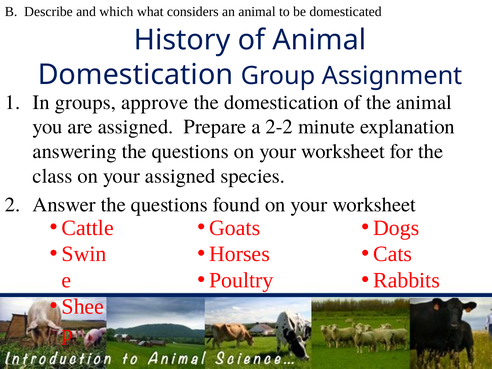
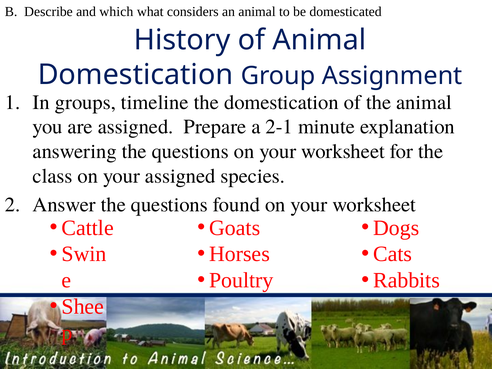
approve: approve -> timeline (155, 102)
2-2: 2-2 -> 2-1 (279, 127)
